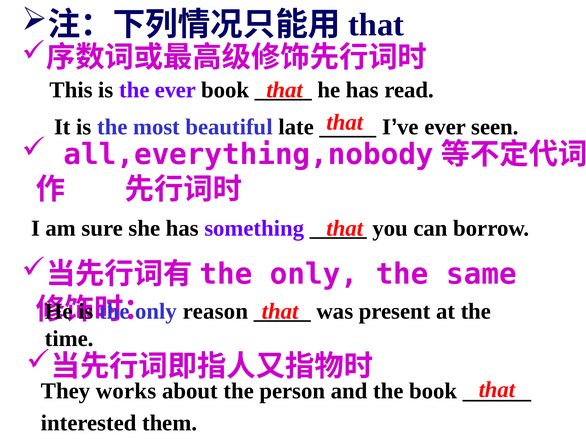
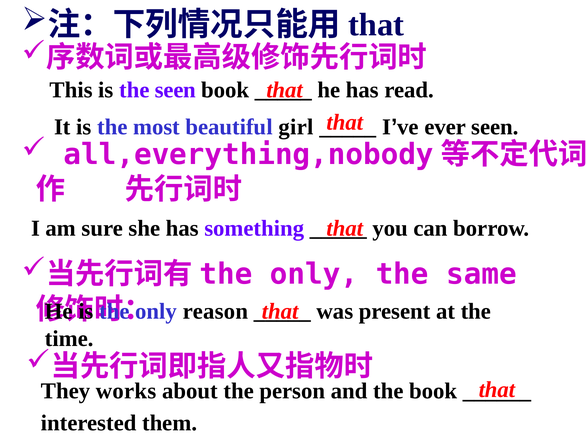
the ever: ever -> seen (175, 90)
late: late -> girl (296, 127)
